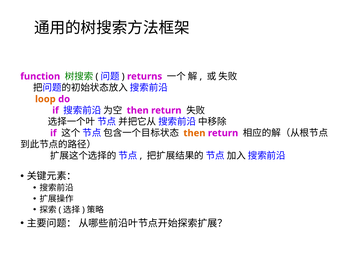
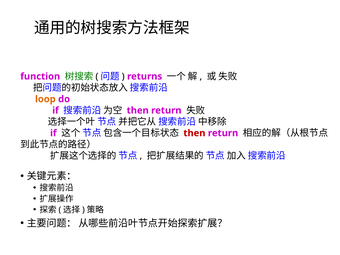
then colour: orange -> red (194, 133)
